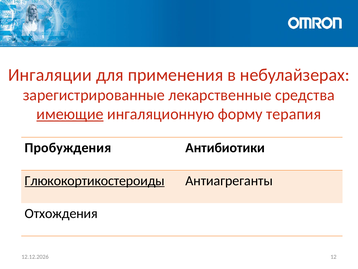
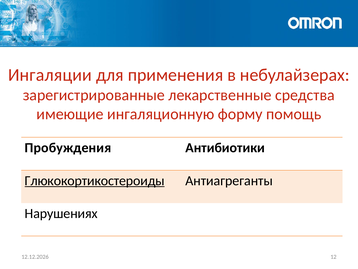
имеющие underline: present -> none (70, 114)
терапия: терапия -> помощь (294, 114)
Отхождения: Отхождения -> Нарушениях (61, 213)
